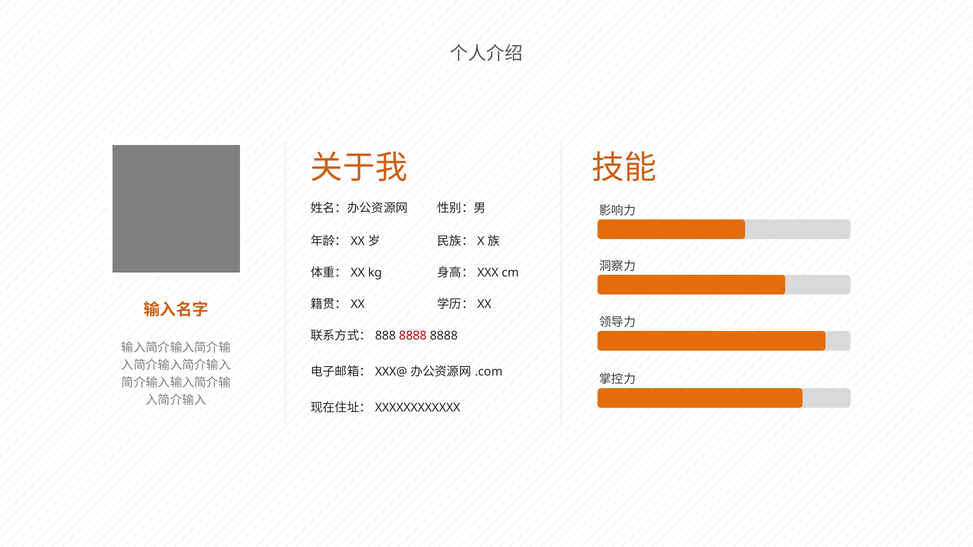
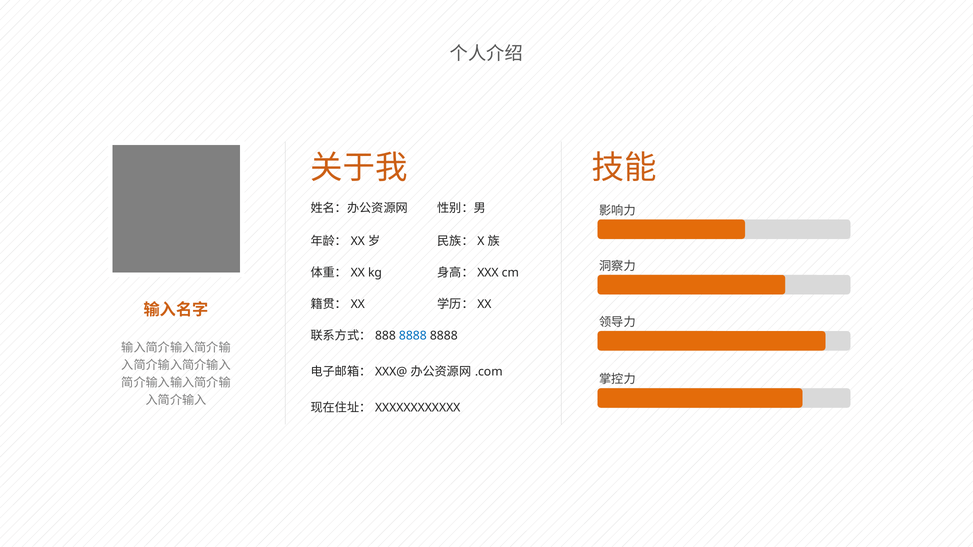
8888 colour: red -> blue (413, 336)
